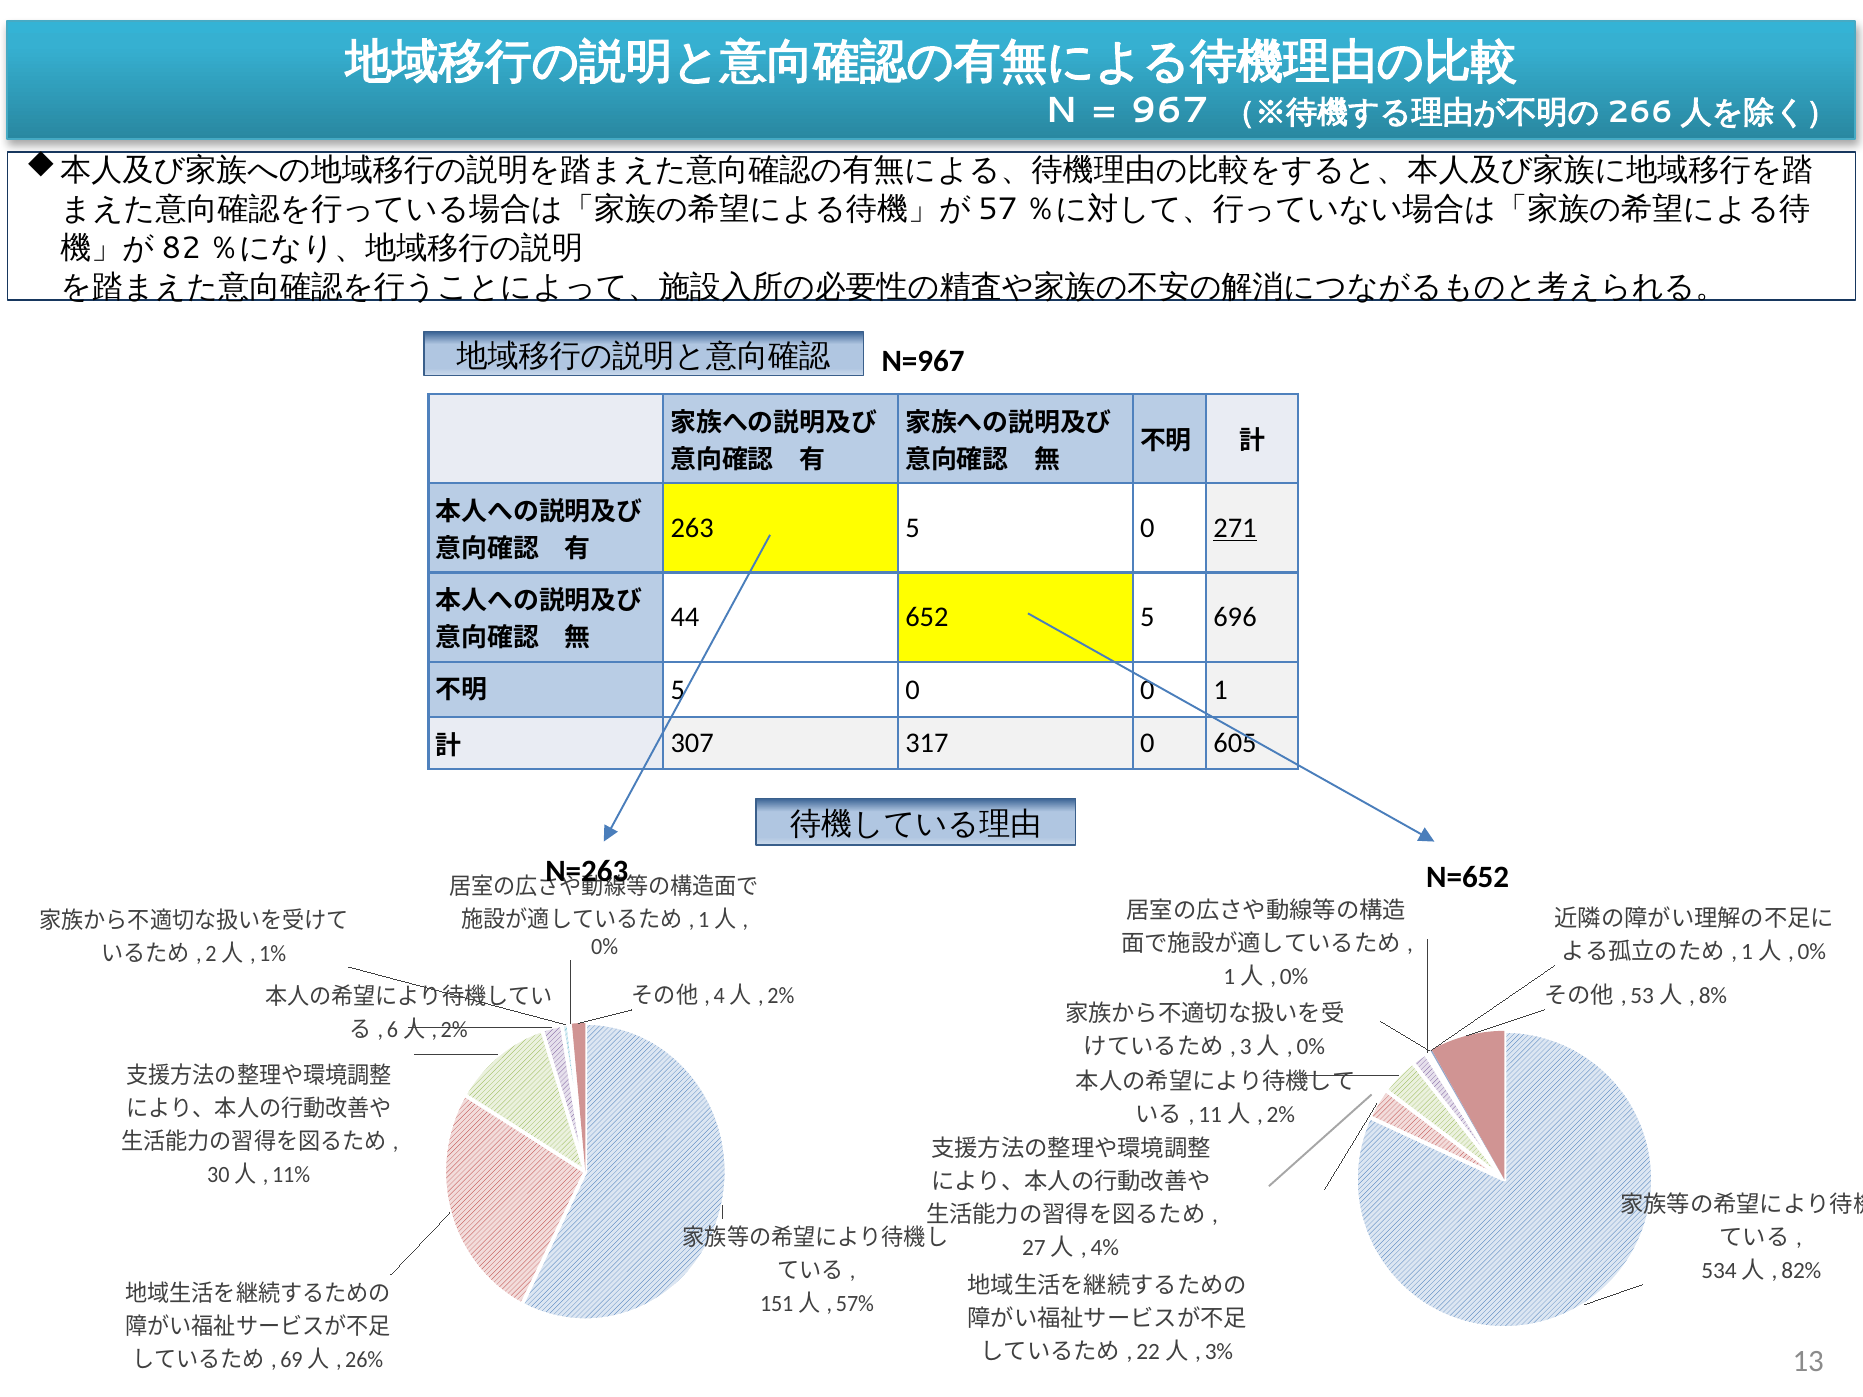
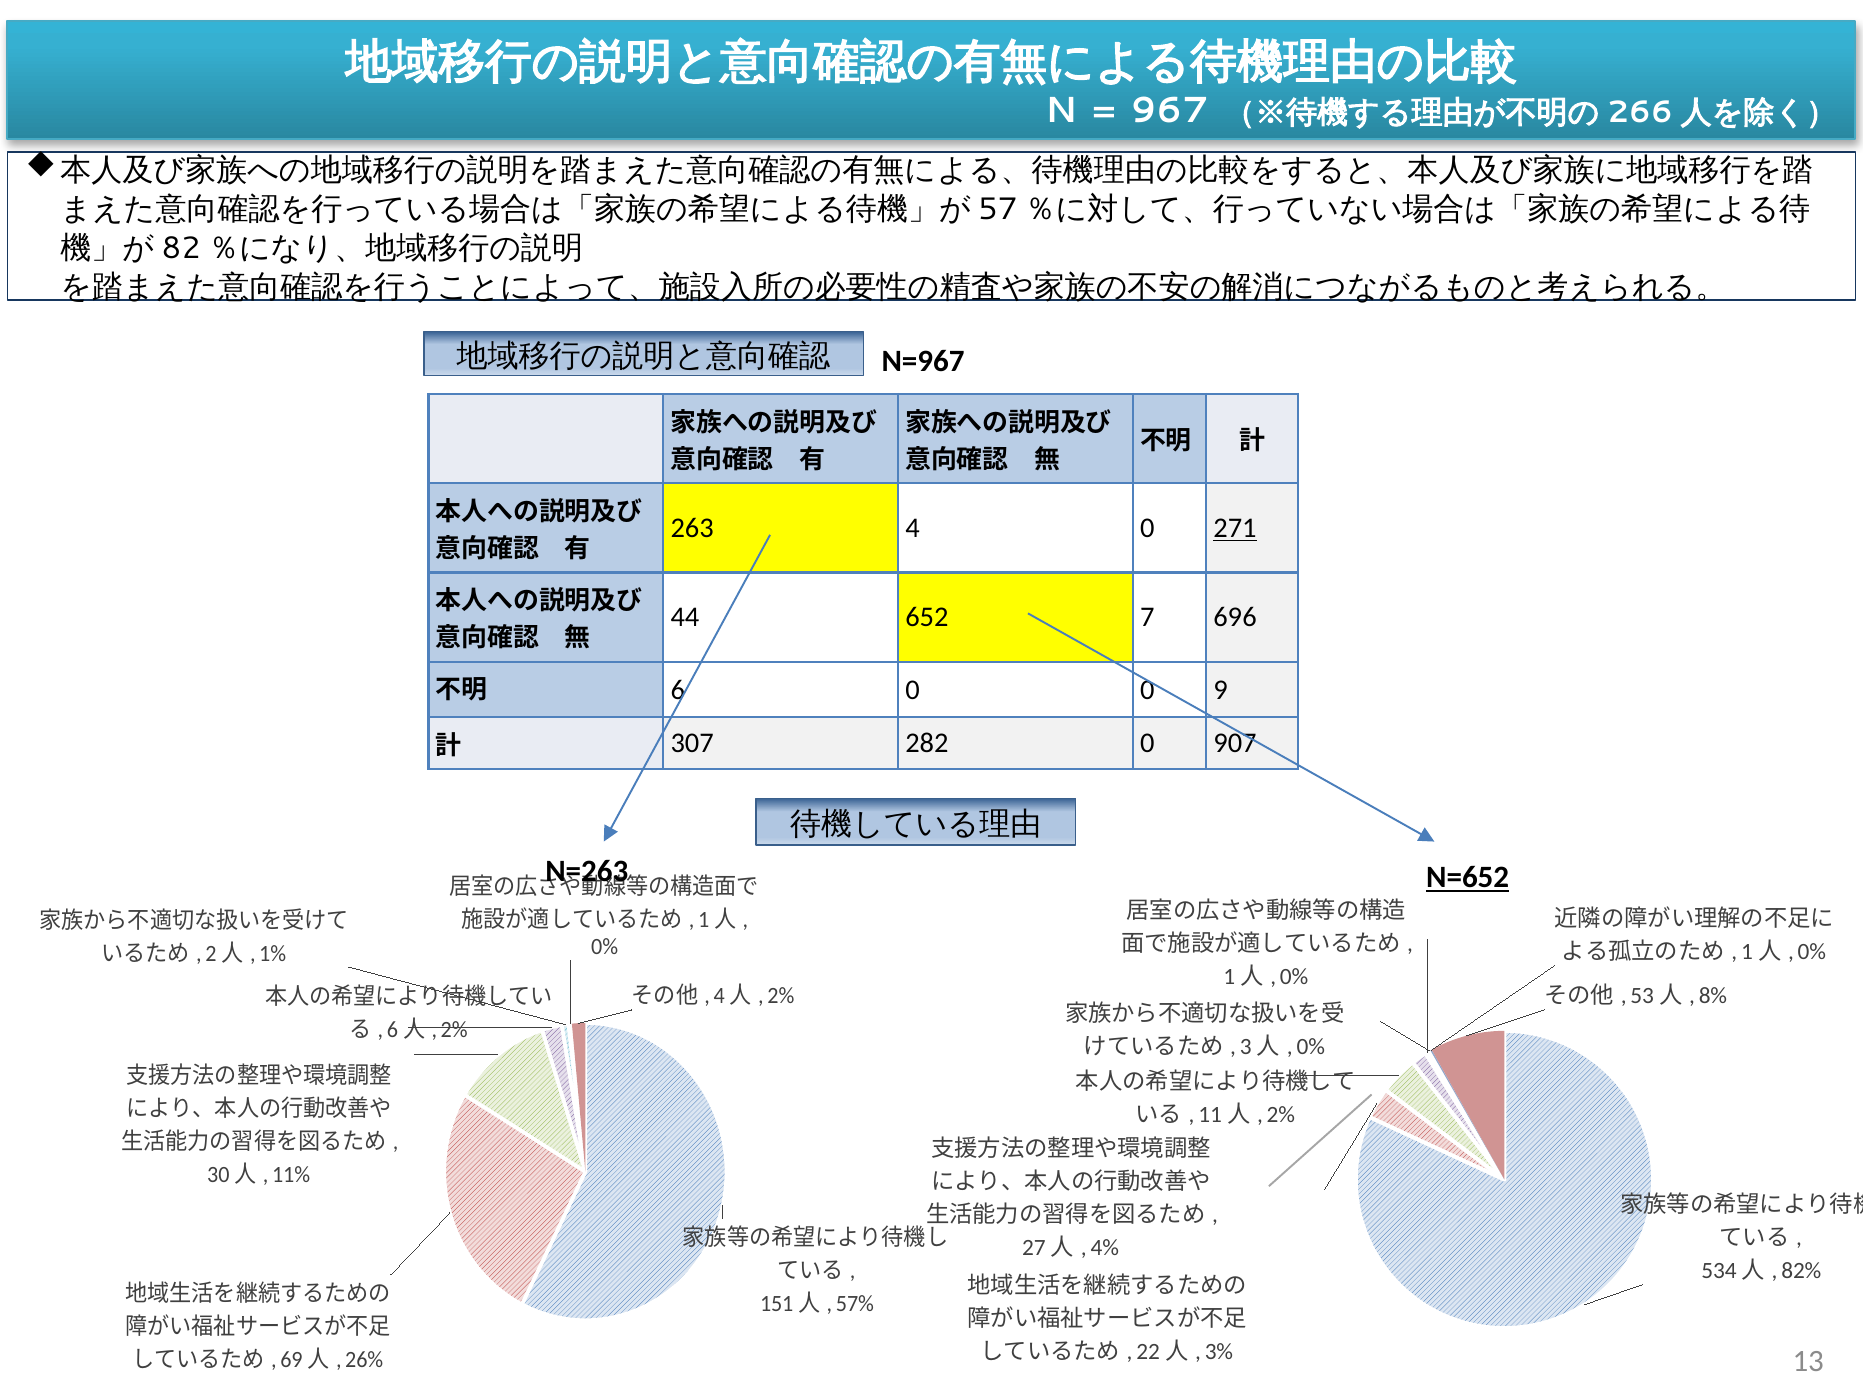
263 5: 5 -> 4 (913, 528)
652 5: 5 -> 7 (1147, 618)
5: 5 -> 6 (678, 690)
1: 1 -> 9 (1221, 690)
317: 317 -> 282 (927, 744)
605: 605 -> 907 (1235, 744)
N=652 underline: none -> present (1468, 877)
